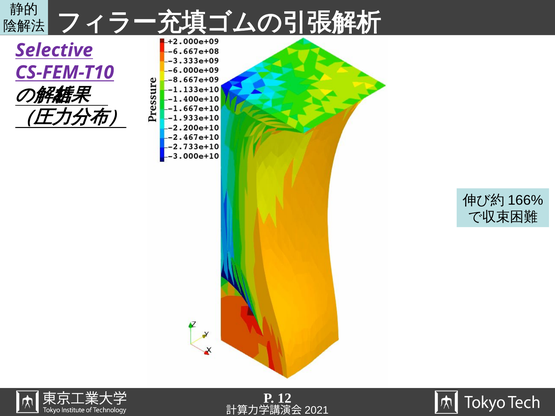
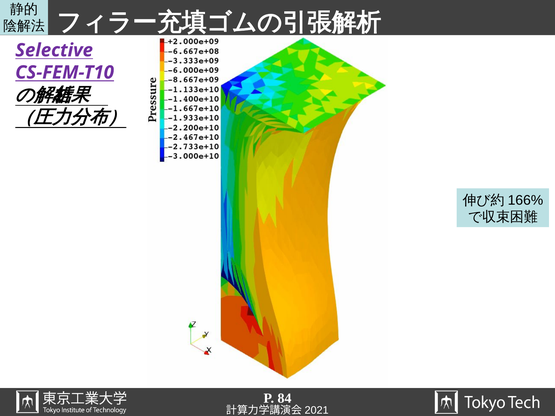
12: 12 -> 84 (285, 399)
